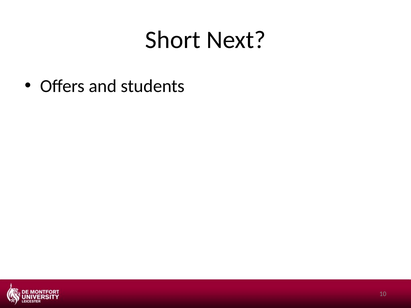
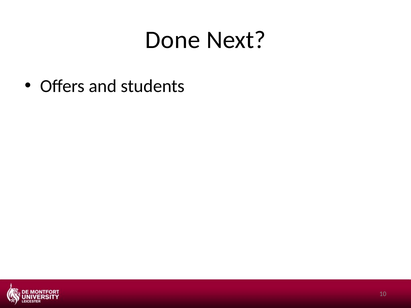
Short: Short -> Done (173, 40)
